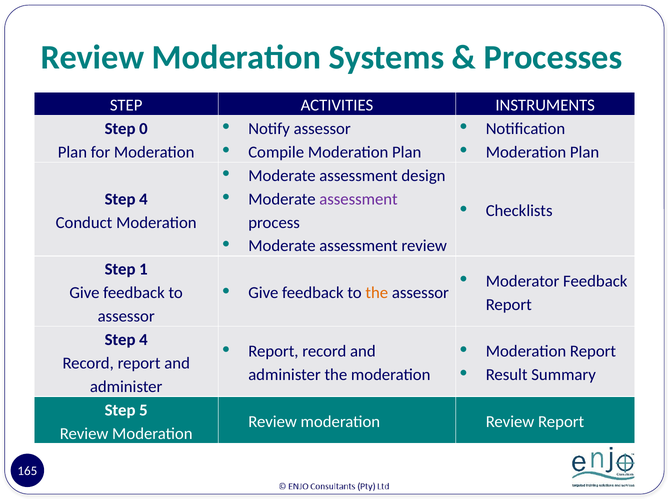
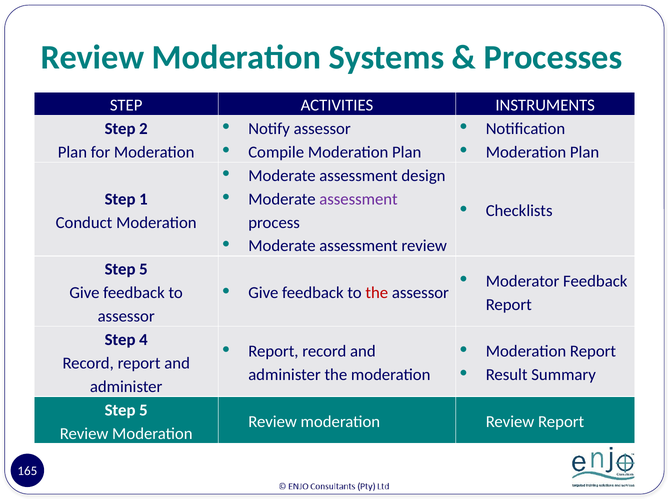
0: 0 -> 2 (143, 129)
4: 4 -> 1 (143, 199)
1: 1 -> 5 (143, 270)
the colour: orange -> red (377, 293)
